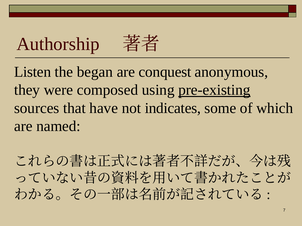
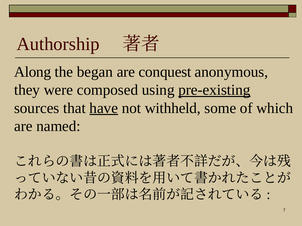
Listen: Listen -> Along (33, 72)
have underline: none -> present (104, 108)
indicates: indicates -> withheld (173, 108)
